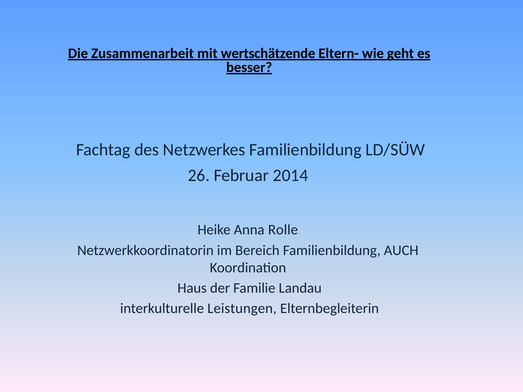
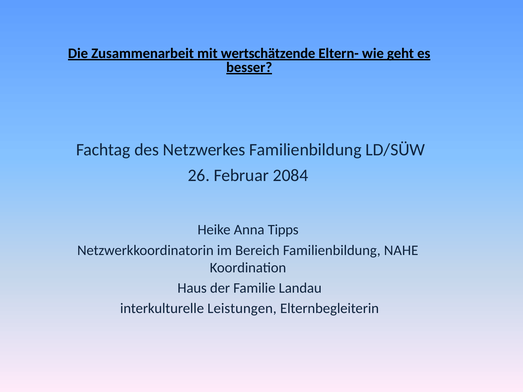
2014: 2014 -> 2084 (291, 176)
Rolle: Rolle -> Tipps (283, 230)
AUCH: AUCH -> NAHE (401, 250)
